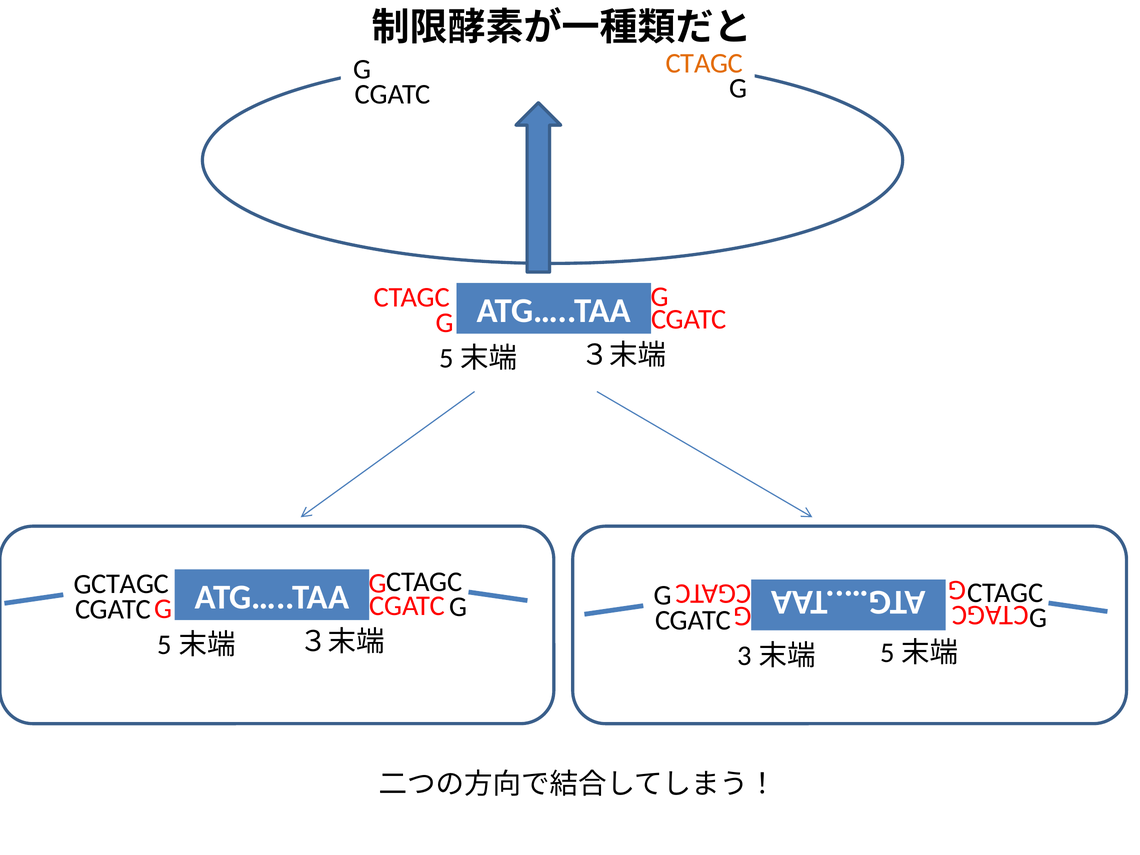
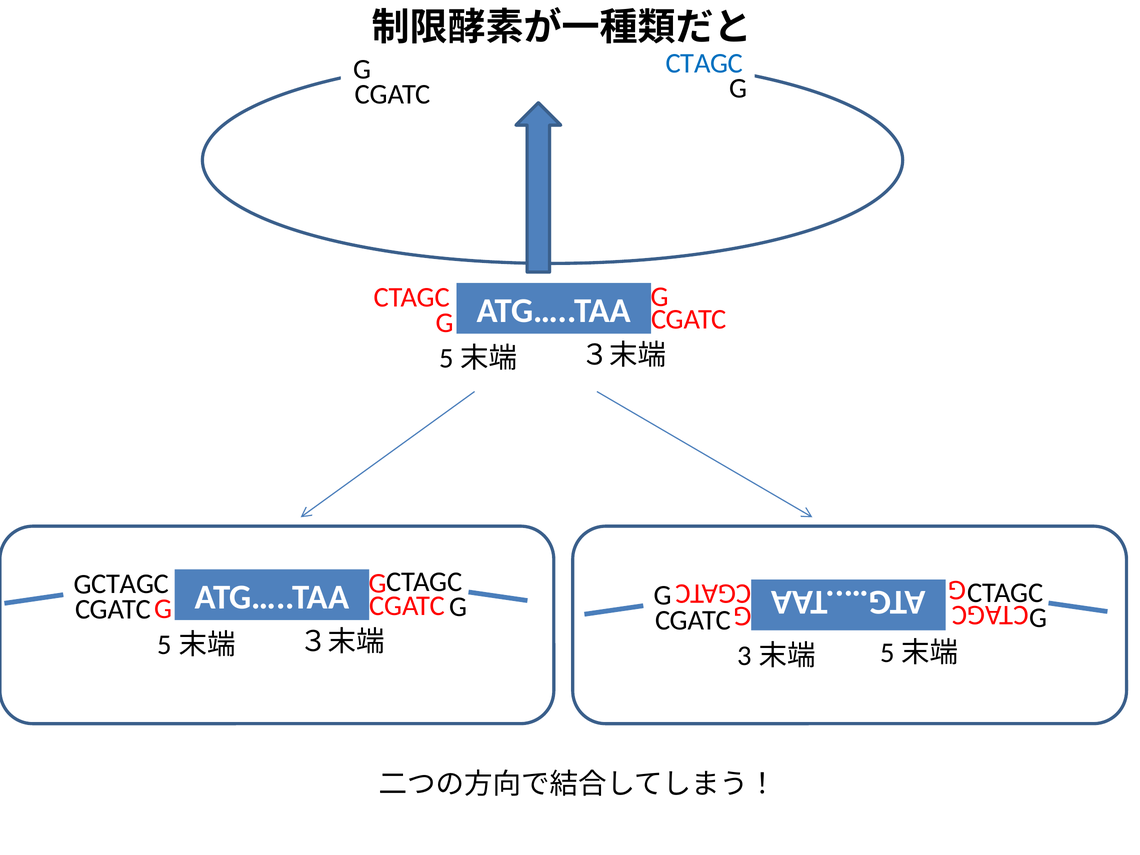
CTAGC colour: orange -> blue (704, 63)
